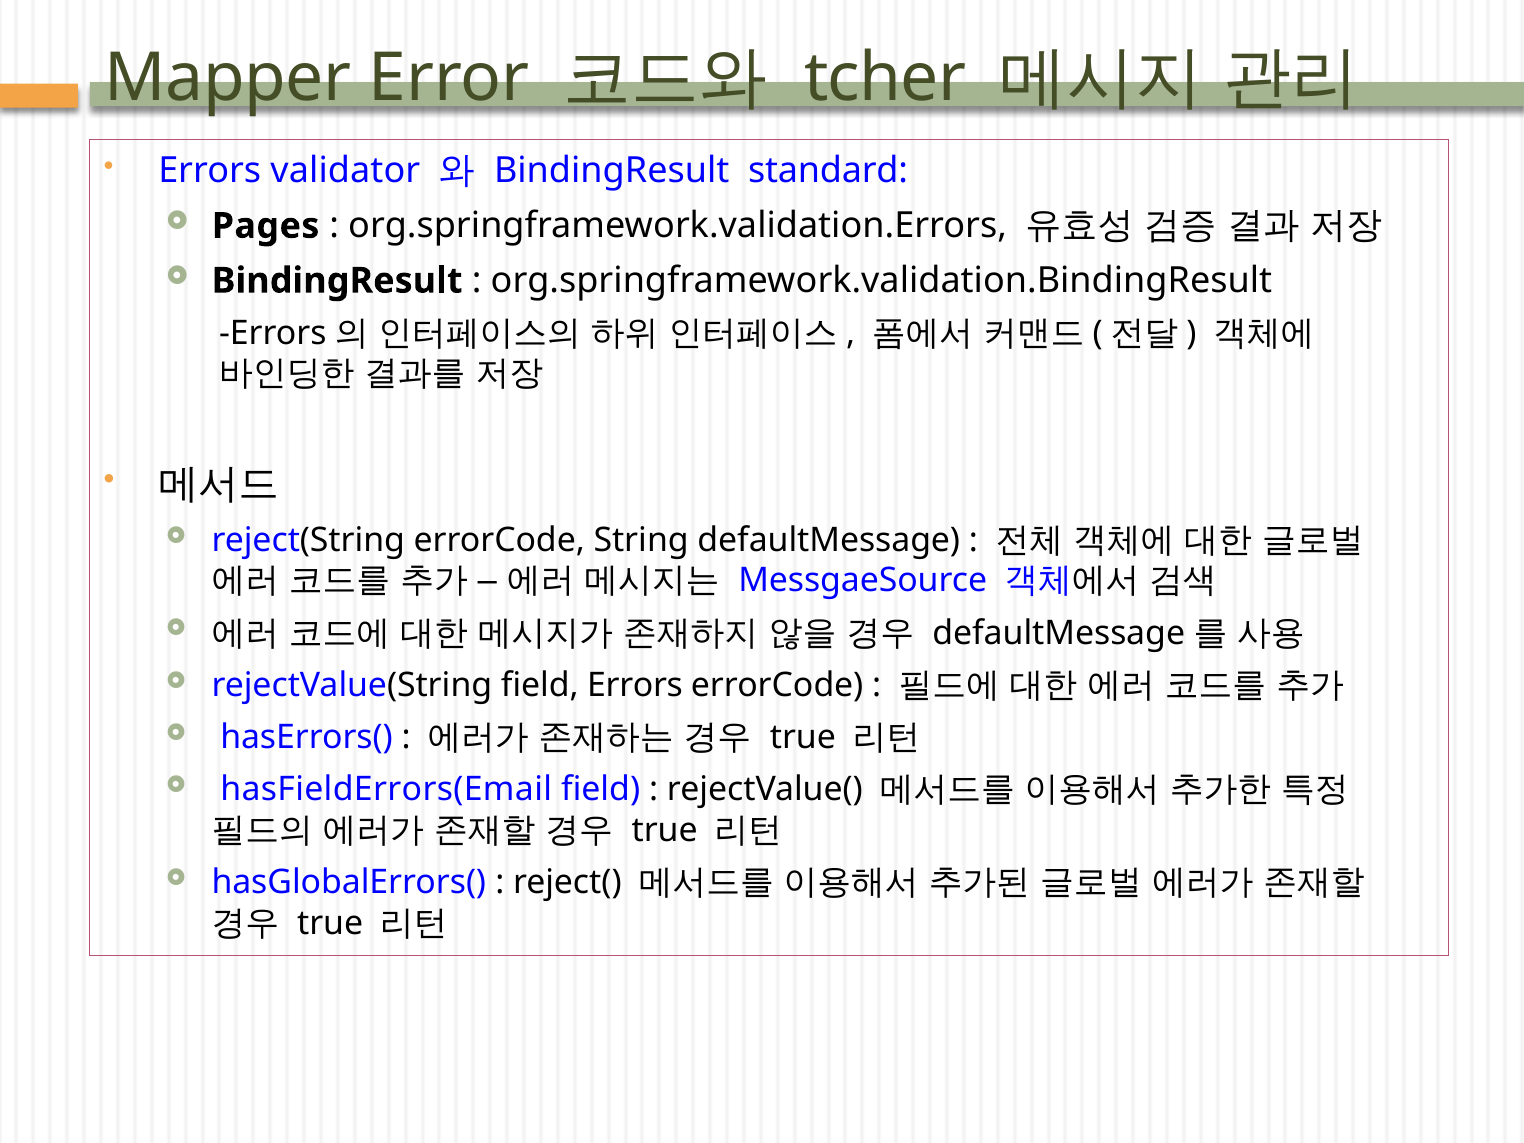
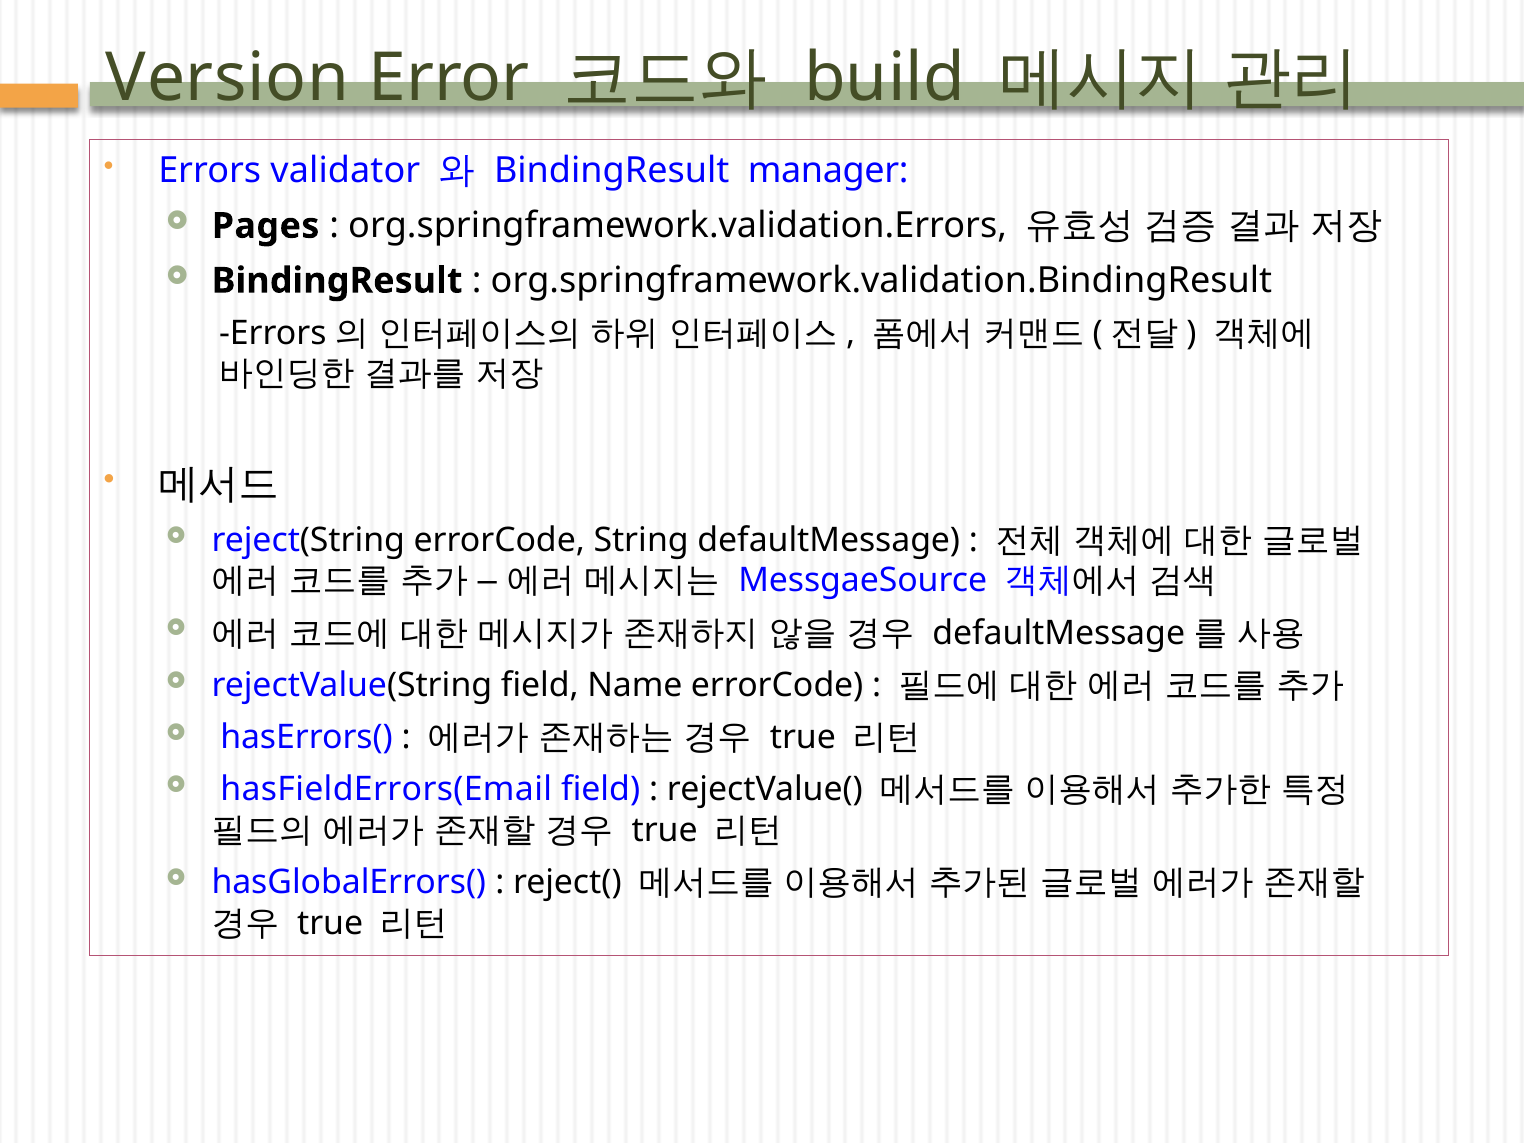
Mapper: Mapper -> Version (228, 78)
tcher: tcher -> build (885, 78)
standard: standard -> manager (828, 171)
field Errors: Errors -> Name (635, 685)
